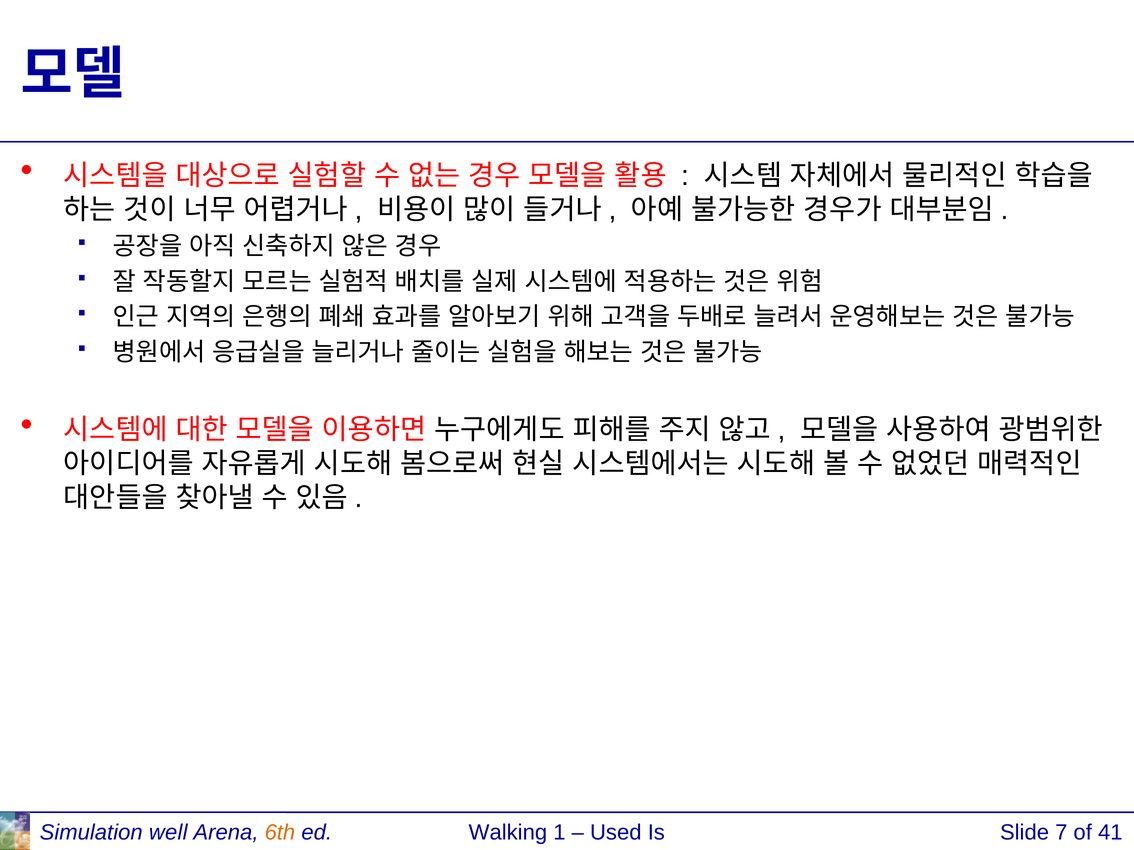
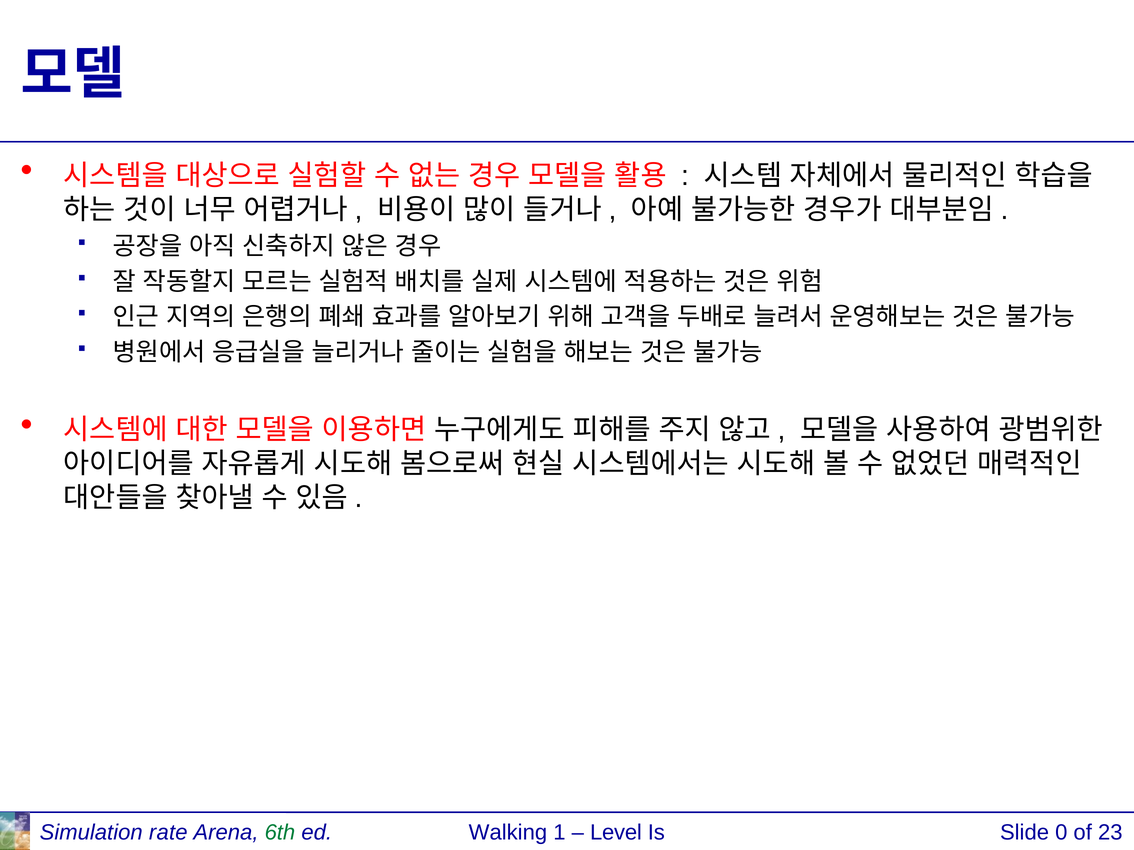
well: well -> rate (168, 833)
6th colour: orange -> green (280, 833)
Used: Used -> Level (616, 833)
7: 7 -> 0 (1061, 833)
41: 41 -> 23 (1110, 833)
